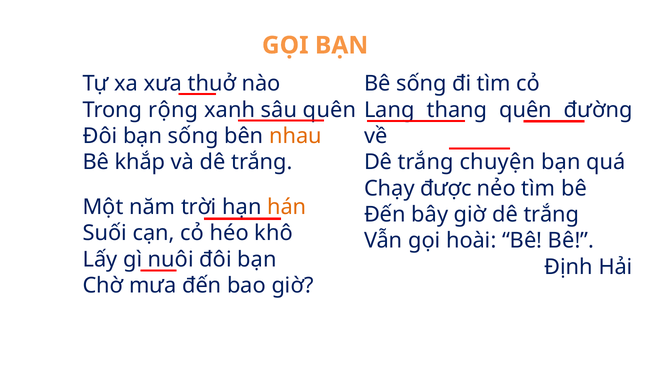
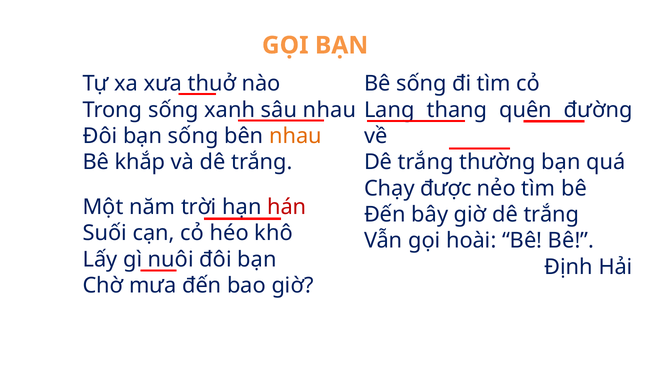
Trong rộng: rộng -> sống (173, 110)
quên: quên -> nhau (330, 110)
chuyện: chuyện -> thường (497, 162)
hán colour: orange -> red (287, 207)
